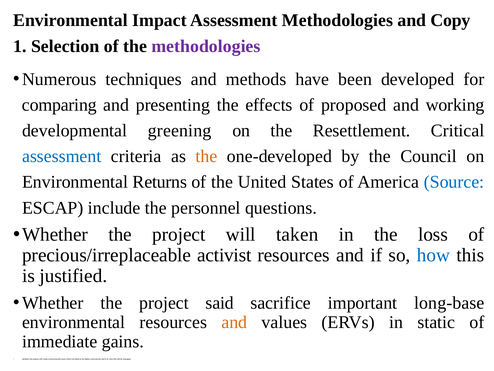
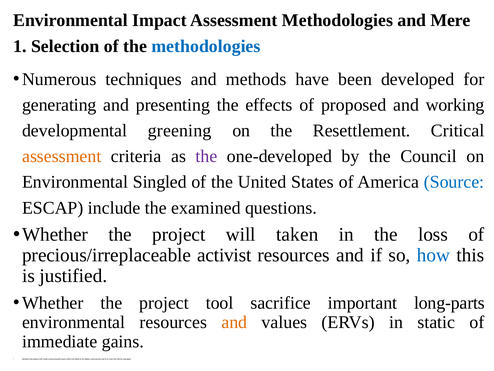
Copy: Copy -> Mere (450, 20)
methodologies colour: purple -> blue (206, 46)
comparing: comparing -> generating (59, 105)
assessment colour: blue -> orange (62, 156)
the colour: orange -> purple (206, 156)
Returns: Returns -> Singled (160, 182)
personnel: personnel -> examined (206, 208)
said: said -> tool (220, 302)
long-base: long-base -> long-parts (449, 302)
